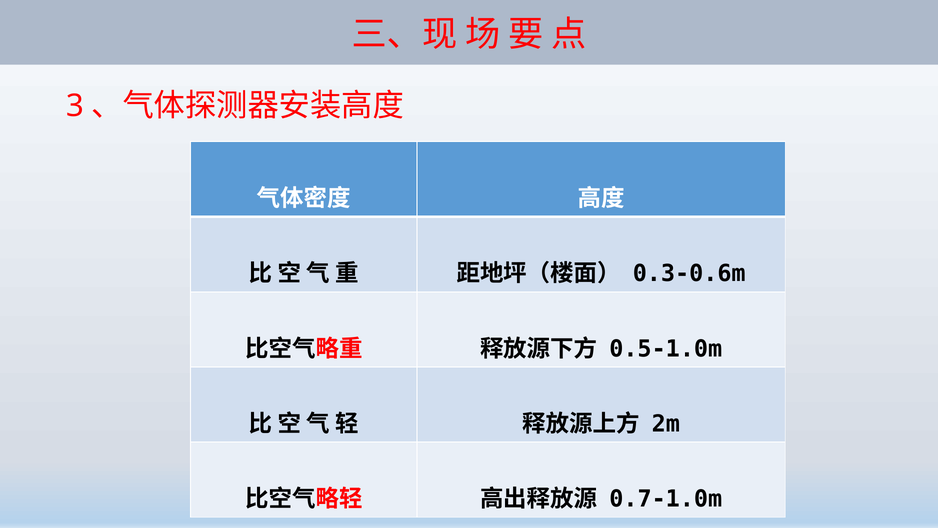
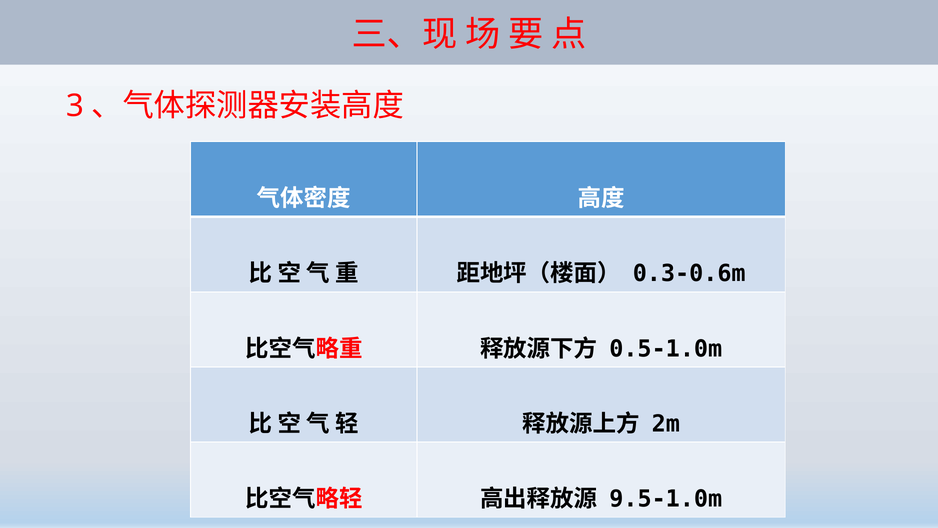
0.7-1.0m: 0.7-1.0m -> 9.5-1.0m (666, 499)
